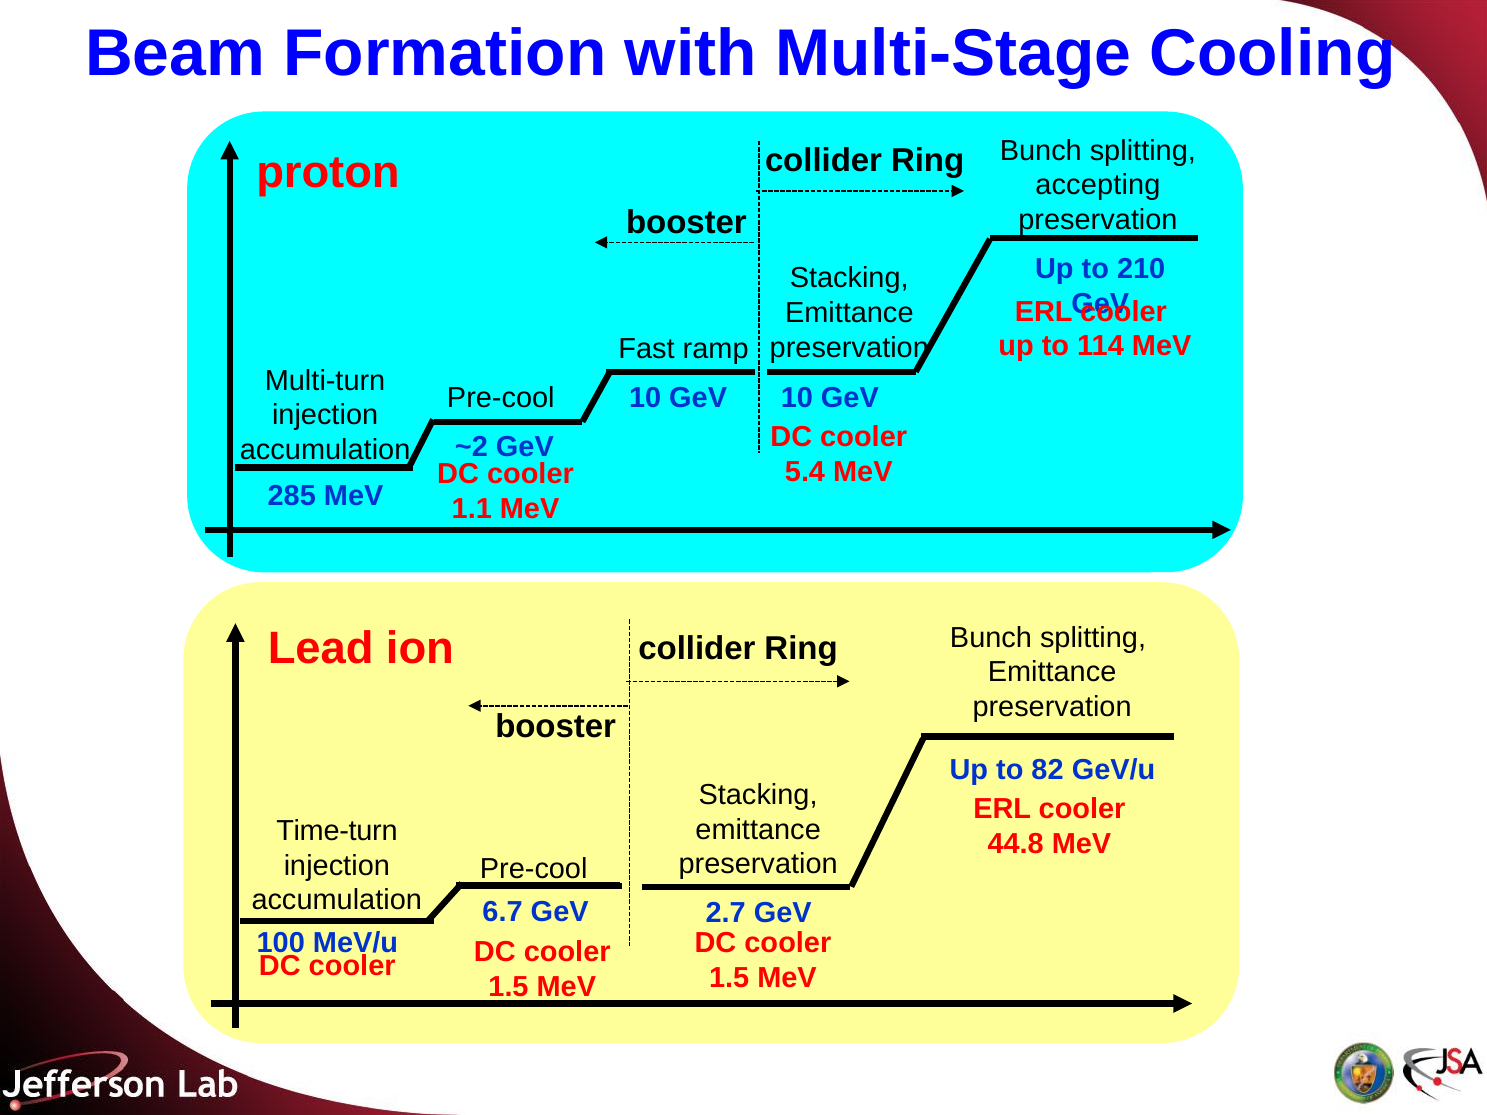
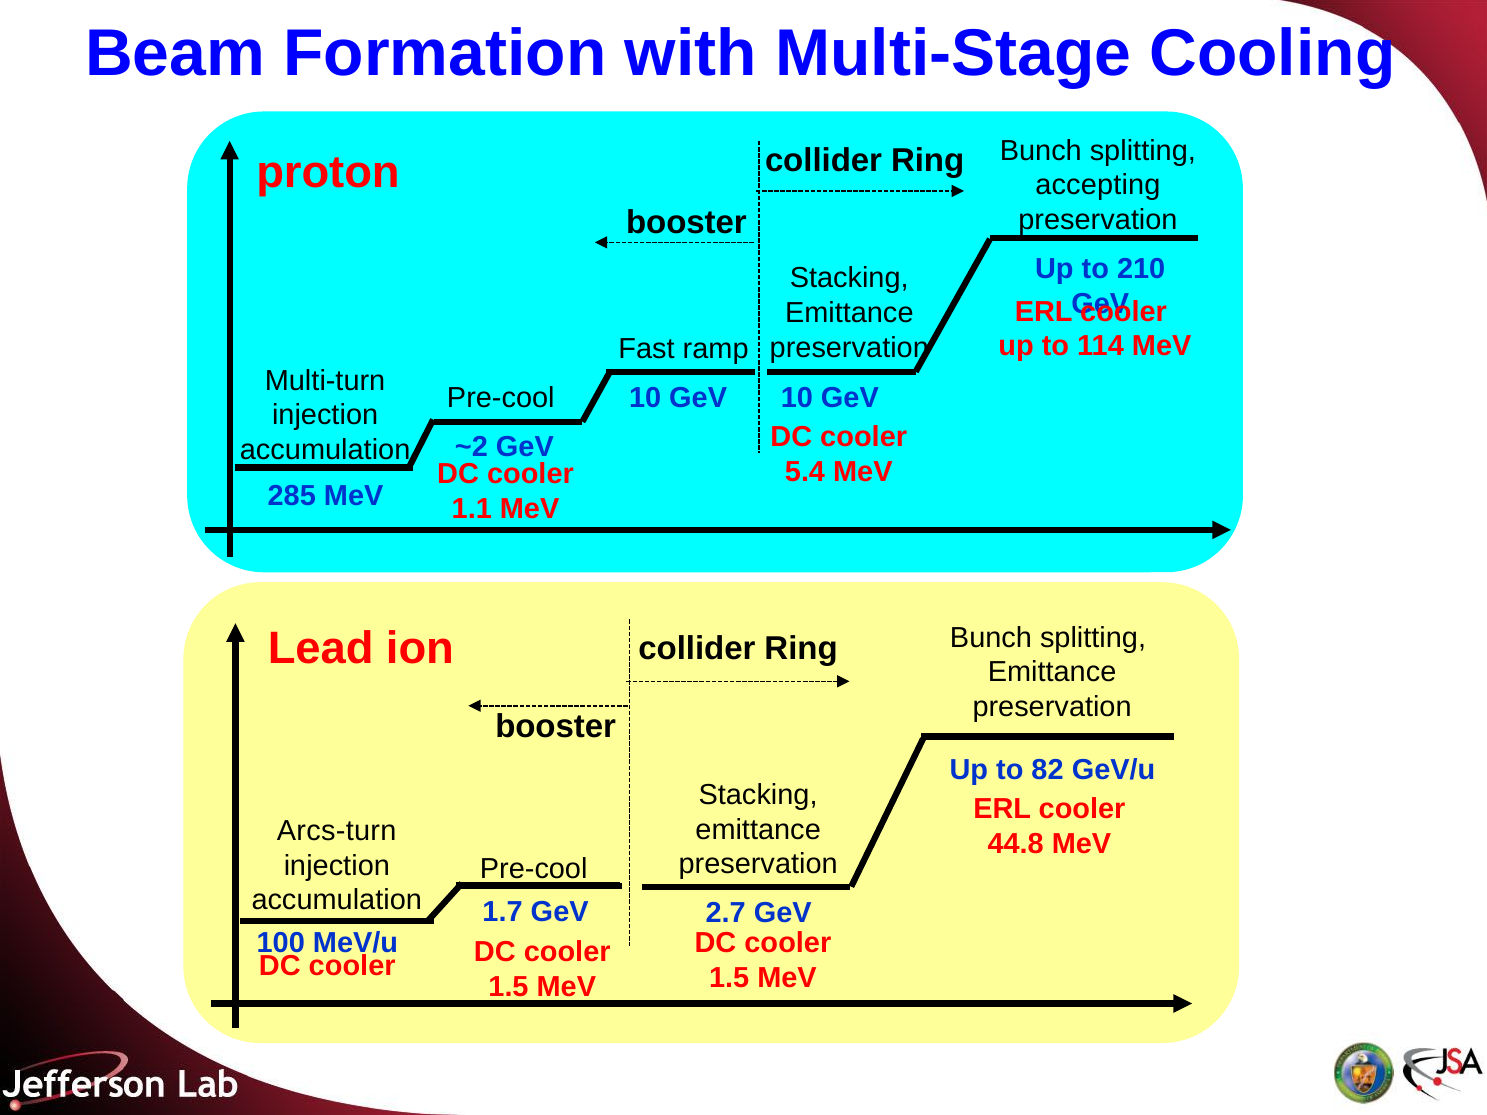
Time-turn: Time-turn -> Arcs-turn (337, 831)
6.7: 6.7 -> 1.7 (503, 912)
